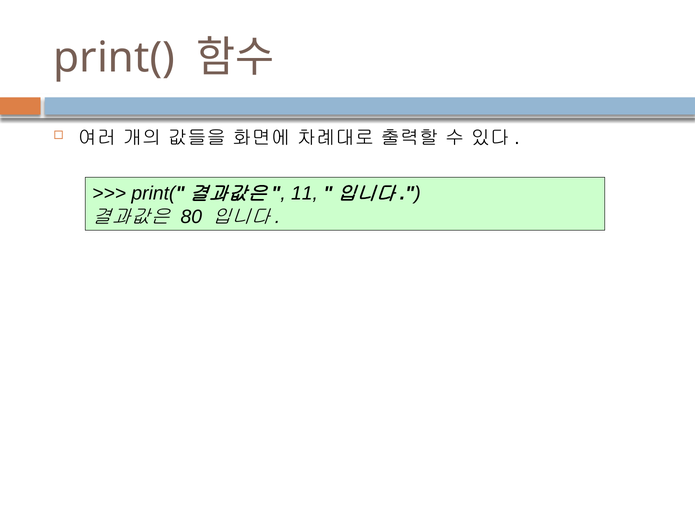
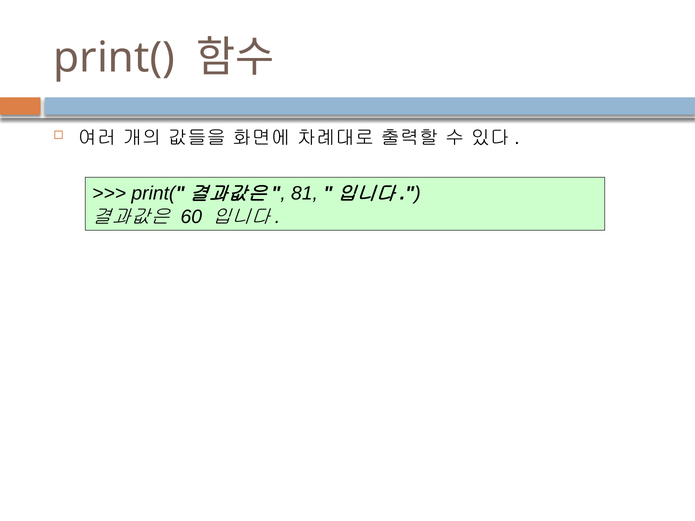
11: 11 -> 81 (305, 194)
80: 80 -> 60 (191, 217)
